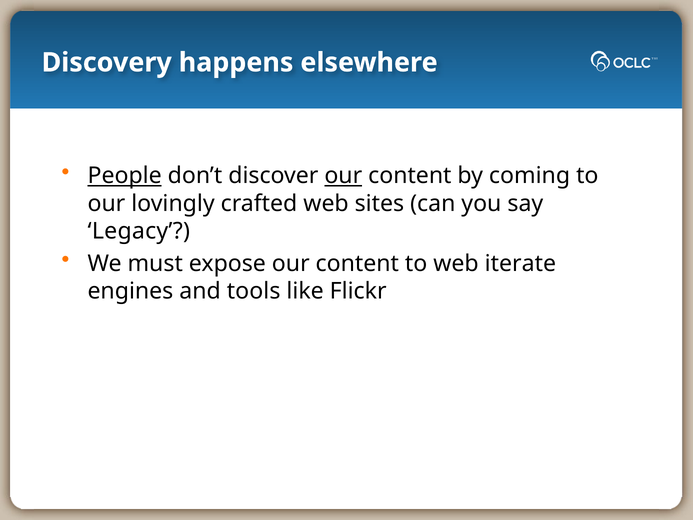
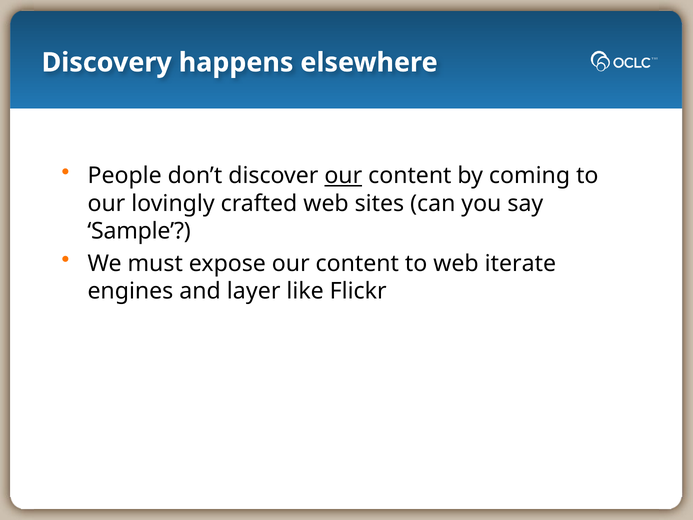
People underline: present -> none (125, 176)
Legacy: Legacy -> Sample (139, 231)
tools: tools -> layer (254, 291)
